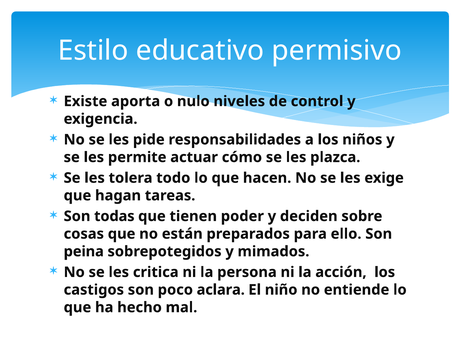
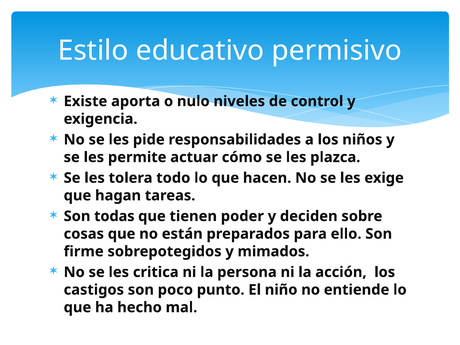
peina: peina -> firme (84, 251)
aclara: aclara -> punto (221, 290)
